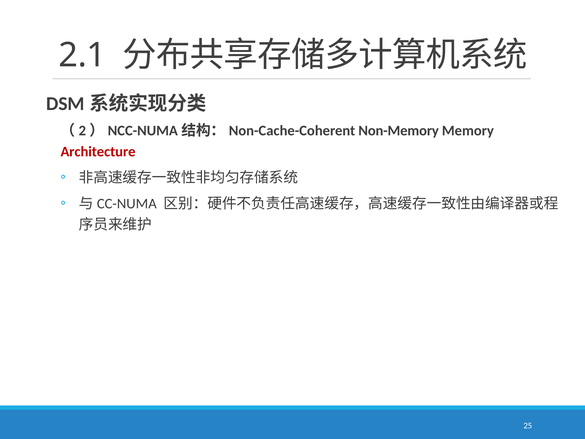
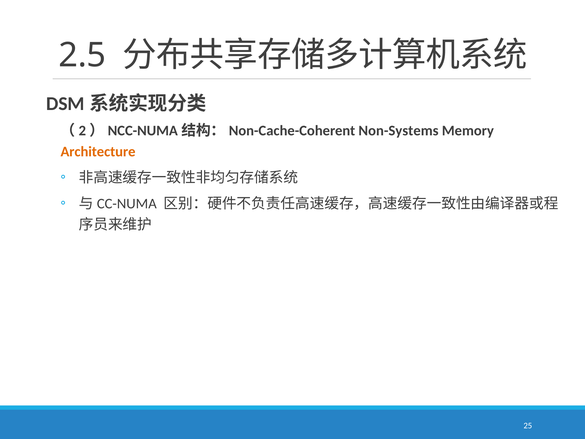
2.1: 2.1 -> 2.5 (82, 55)
Non-Memory: Non-Memory -> Non-Systems (399, 131)
Architecture colour: red -> orange (98, 152)
